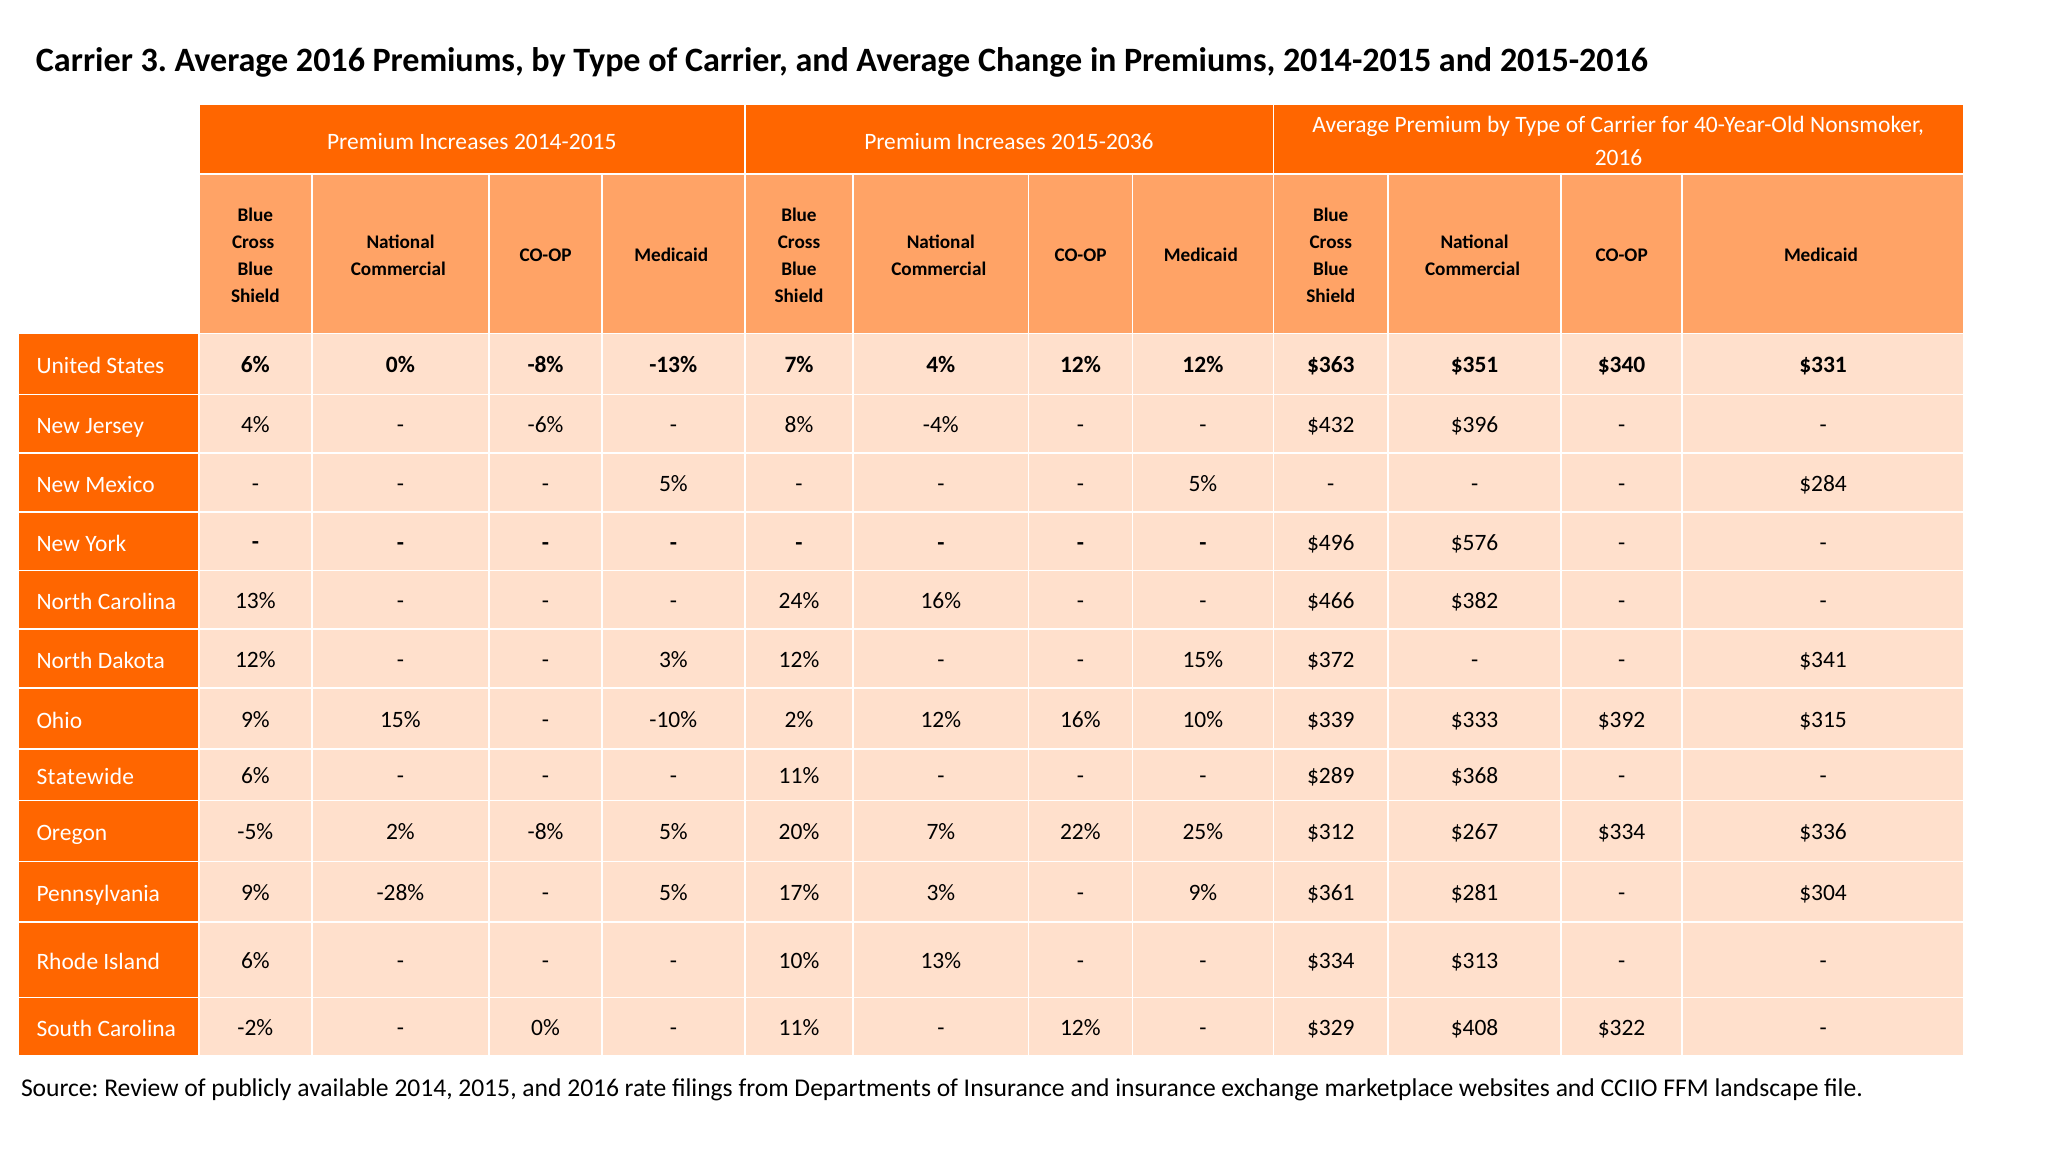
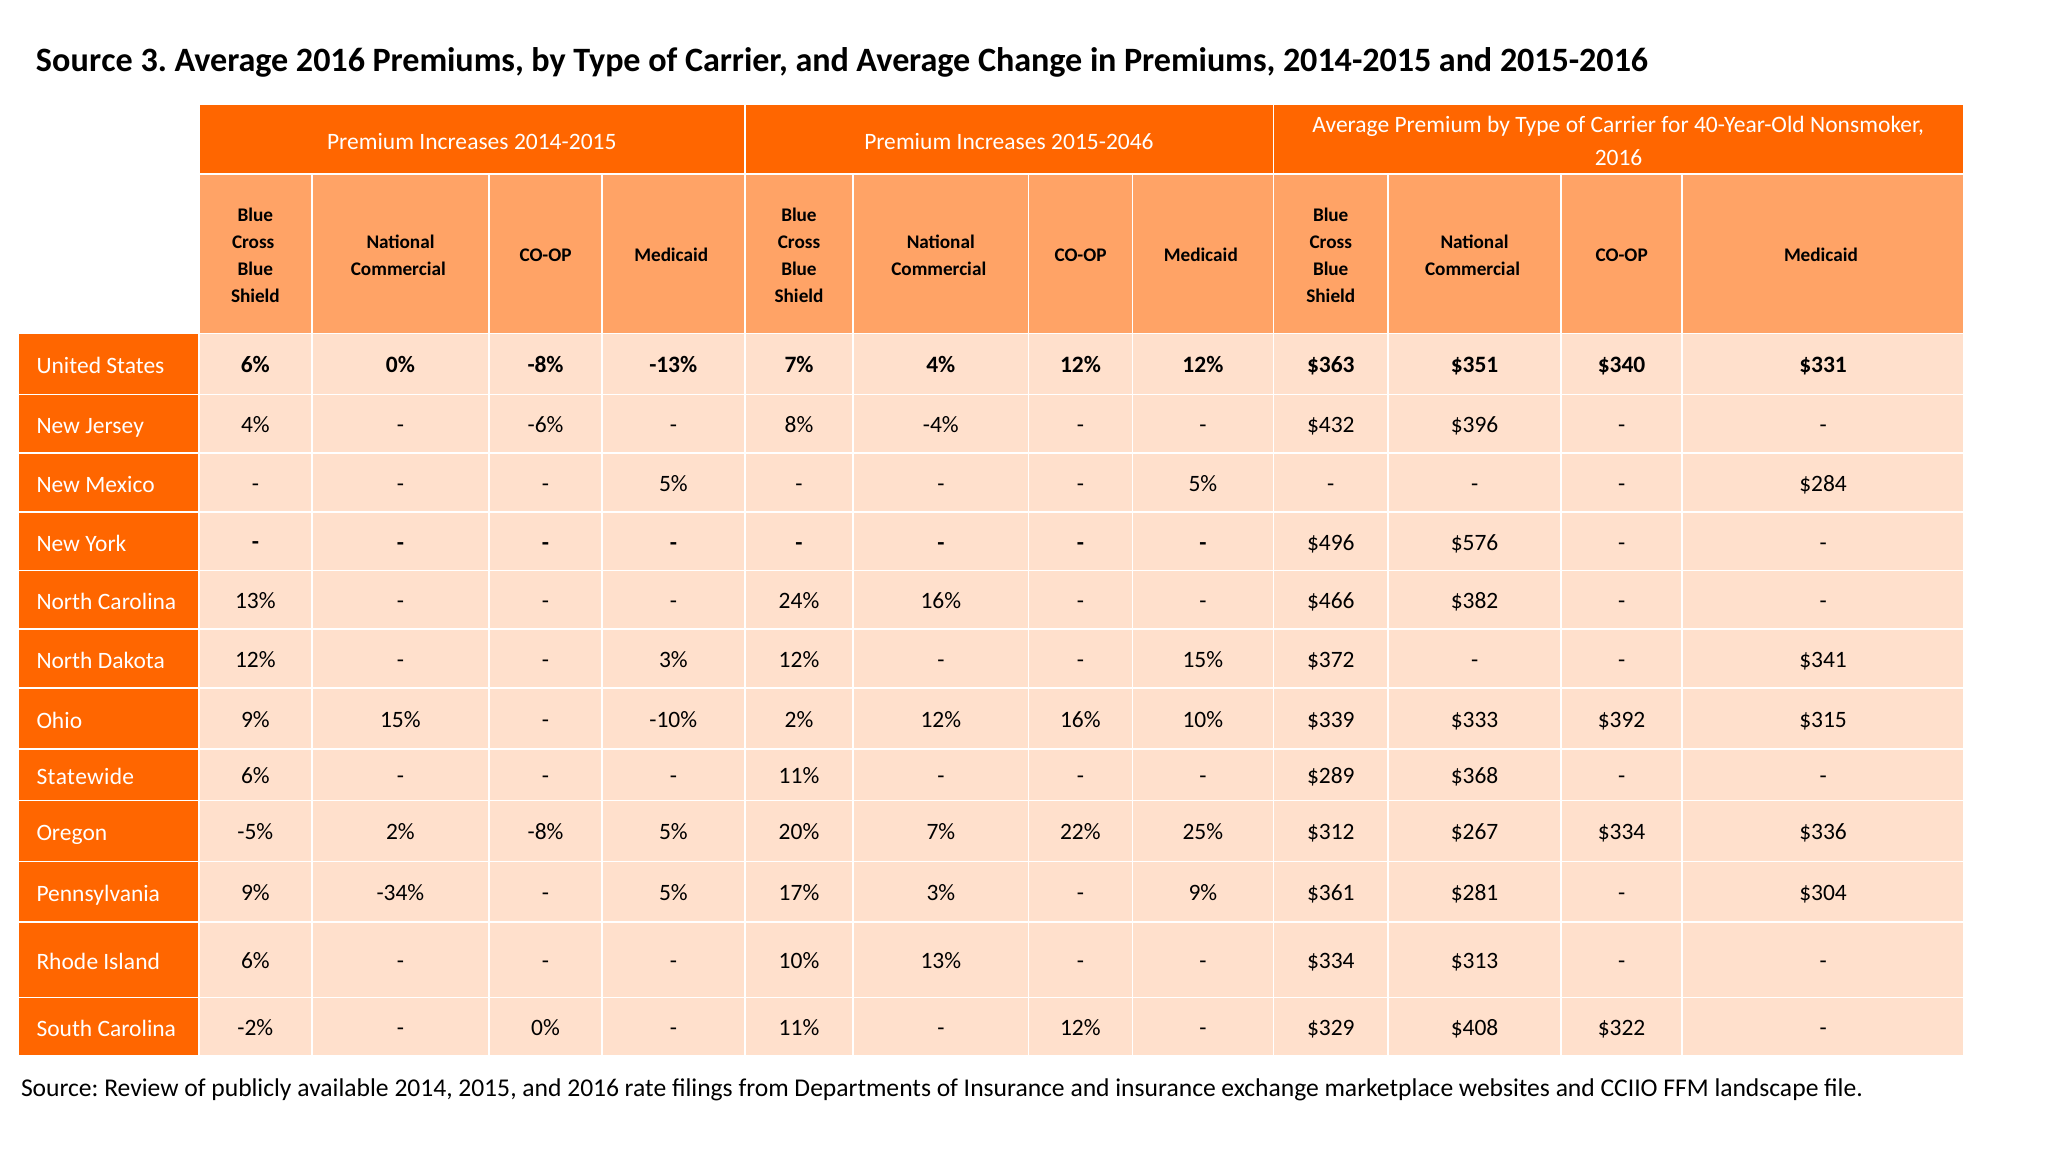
Carrier: Carrier -> Source (84, 60)
2015-2036: 2015-2036 -> 2015-2046 (1102, 141)
-28%: -28% -> -34% (400, 893)
